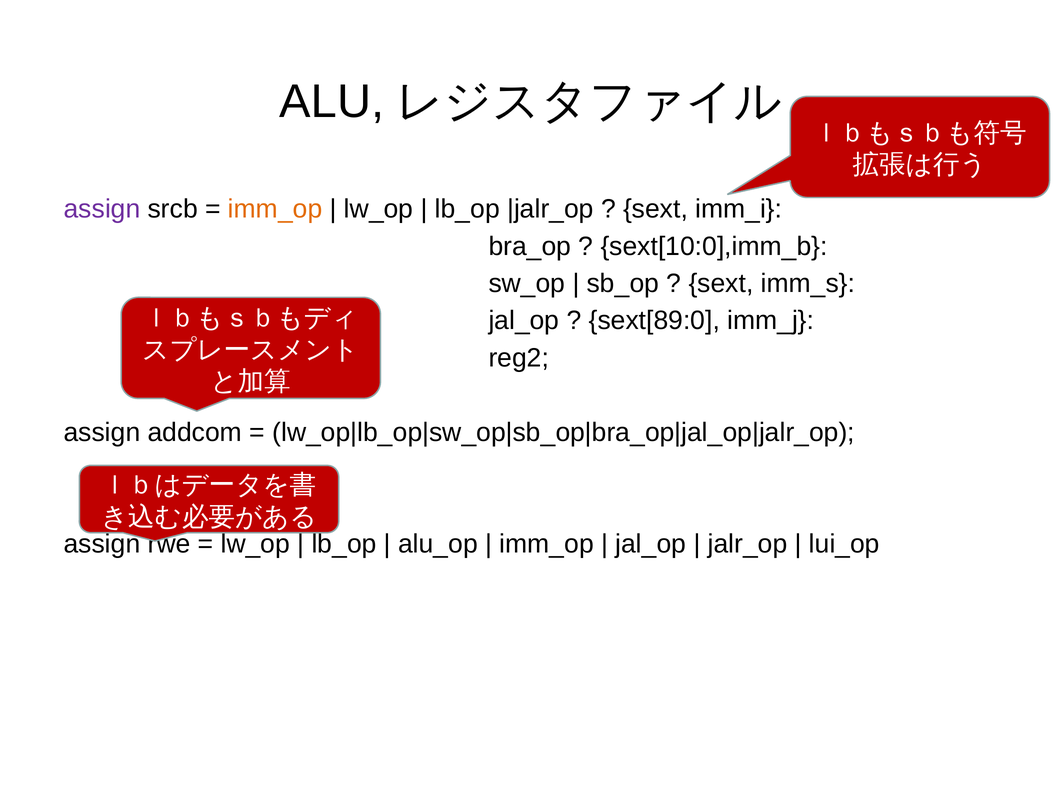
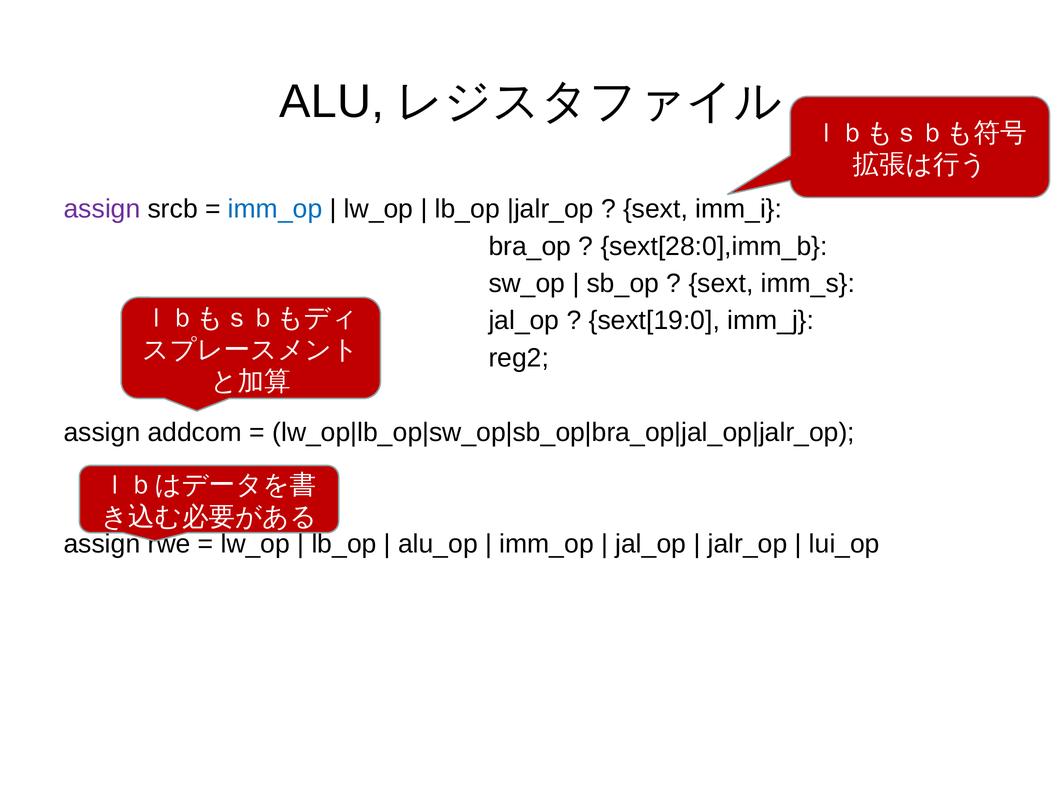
imm_op colour: orange -> blue (275, 209)
sext[10:0],imm_b: sext[10:0],imm_b -> sext[28:0],imm_b (714, 246)
sext[89:0: sext[89:0 -> sext[19:0 (654, 320)
